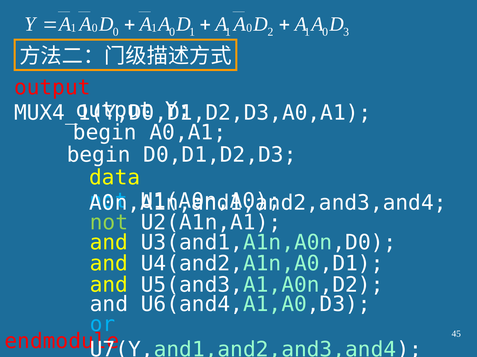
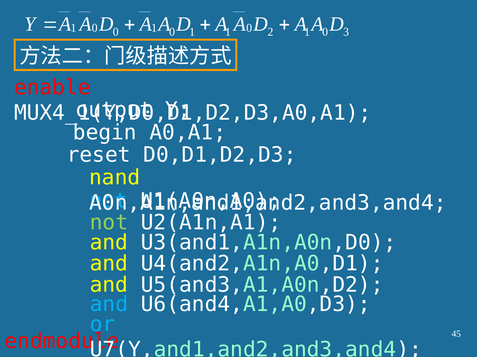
output: output -> enable (52, 88)
begin: begin -> reset (99, 155)
data: data -> nand (115, 178)
and colour: white -> light blue (109, 305)
